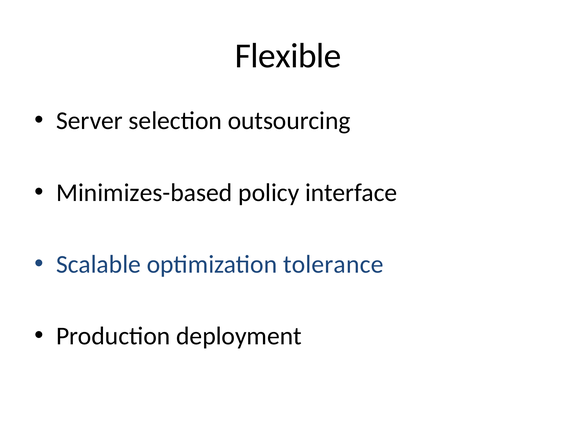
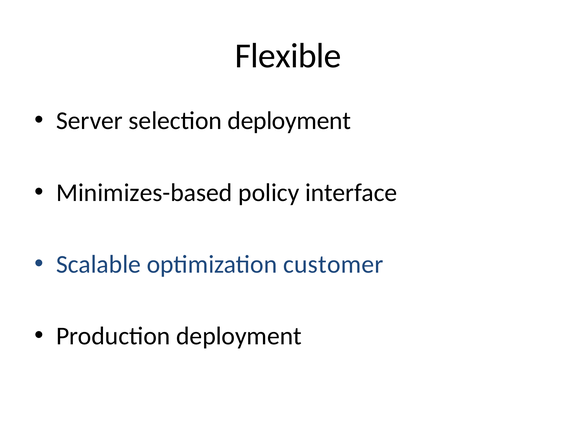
selection outsourcing: outsourcing -> deployment (289, 121)
tolerance: tolerance -> customer (333, 264)
